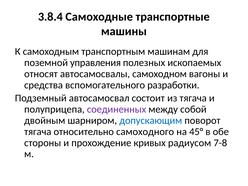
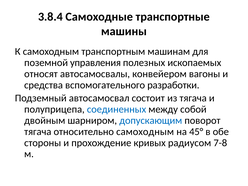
самоходном: самоходном -> конвейером (159, 74)
соединенных colour: purple -> blue (117, 109)
относительно самоходного: самоходного -> самоходным (145, 132)
